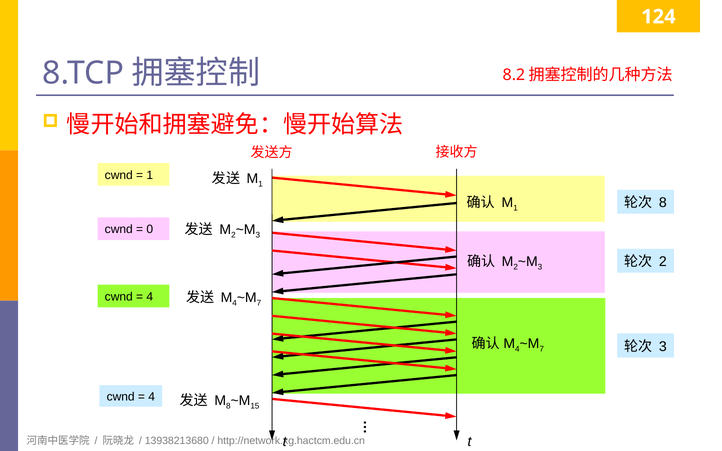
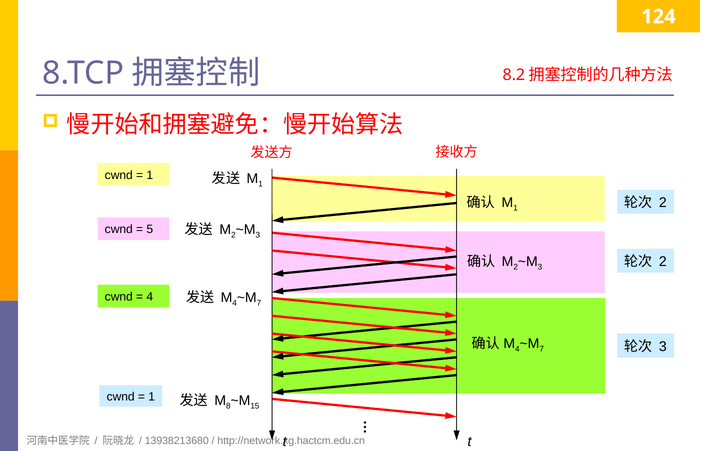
8: 8 -> 2 (663, 203)
0: 0 -> 5 (150, 230)
4: 4 -> 1 (152, 397)
